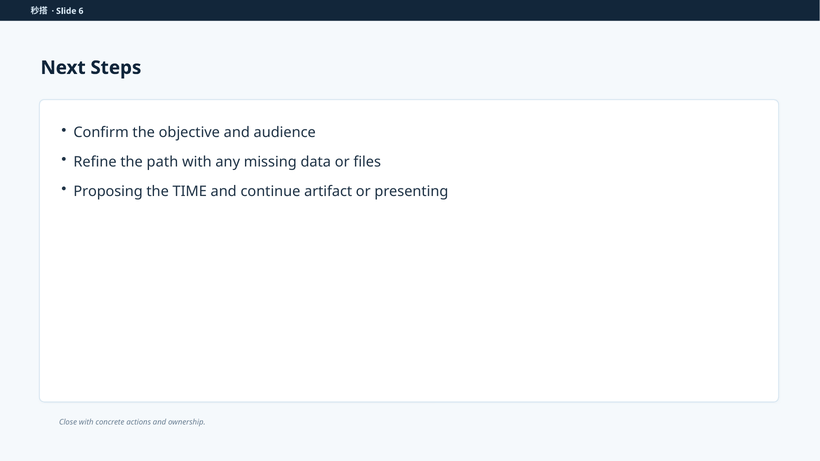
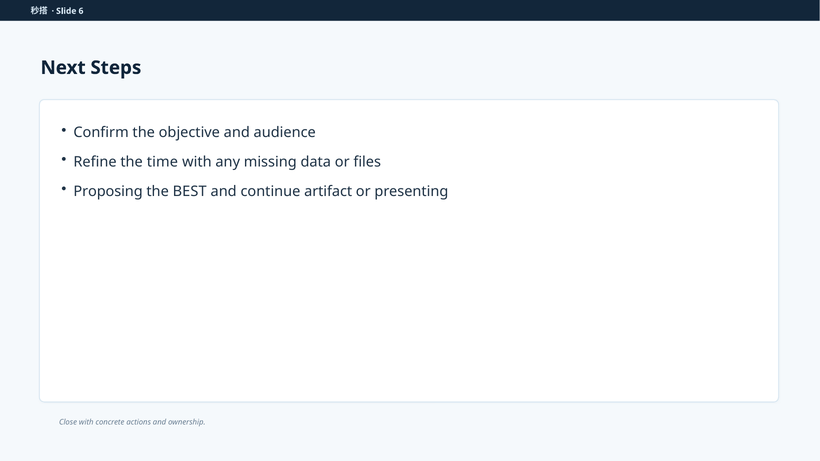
path: path -> time (162, 162)
TIME: TIME -> BEST (190, 191)
